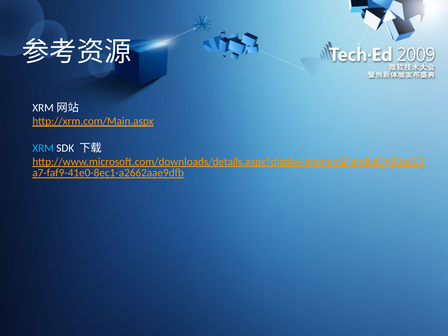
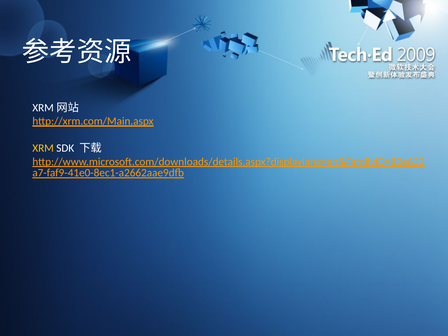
XRM colour: light blue -> yellow (43, 148)
